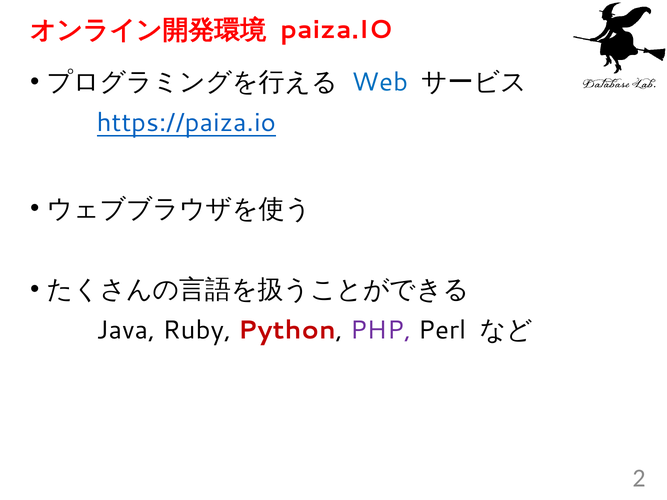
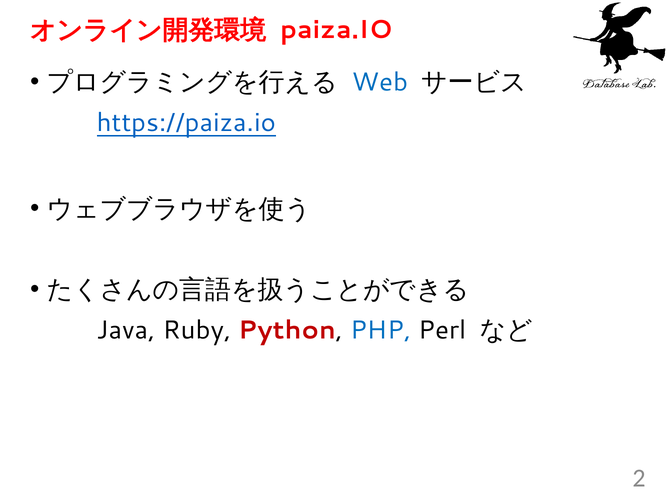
PHP colour: purple -> blue (381, 330)
